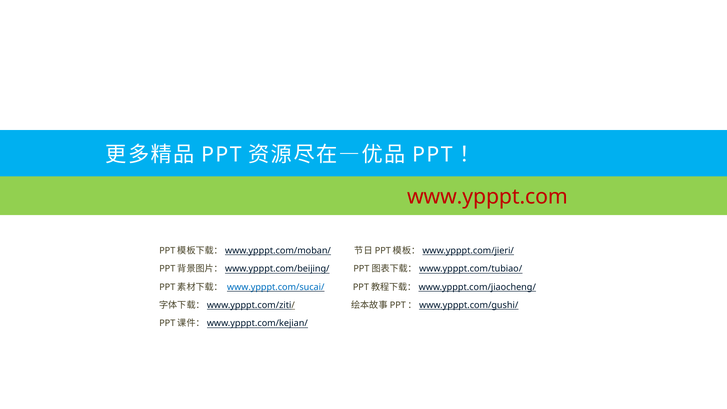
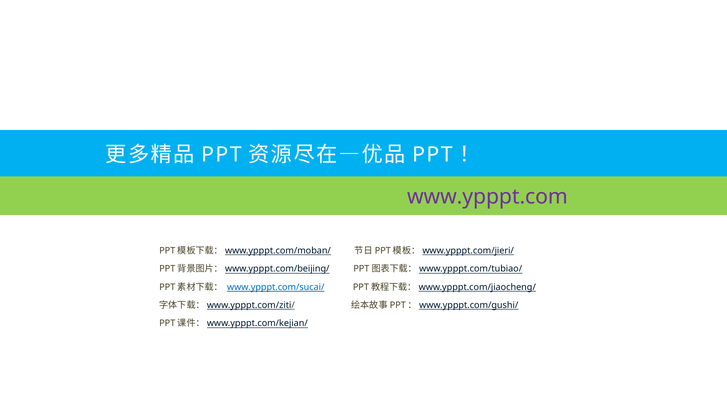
www.ypppt.com colour: red -> purple (487, 197)
